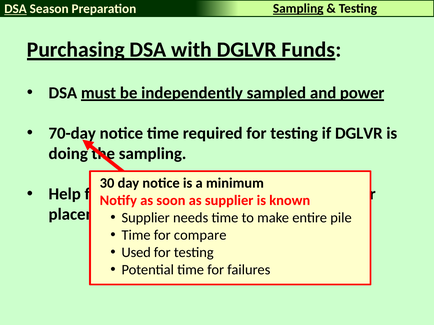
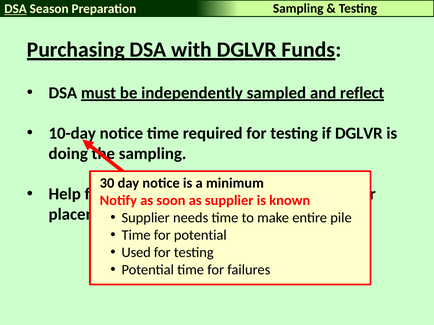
Sampling underline: present -> none (298, 8)
power: power -> reflect (362, 93)
70-day: 70-day -> 10-day (72, 134)
for compare: compare -> potential (200, 235)
